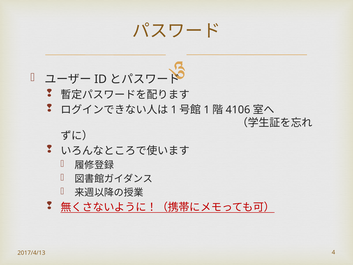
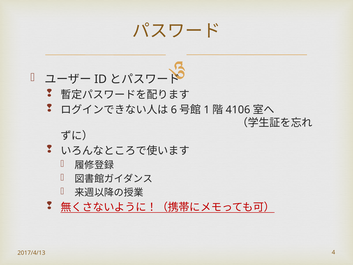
1: 1 -> 6 (174, 110)
